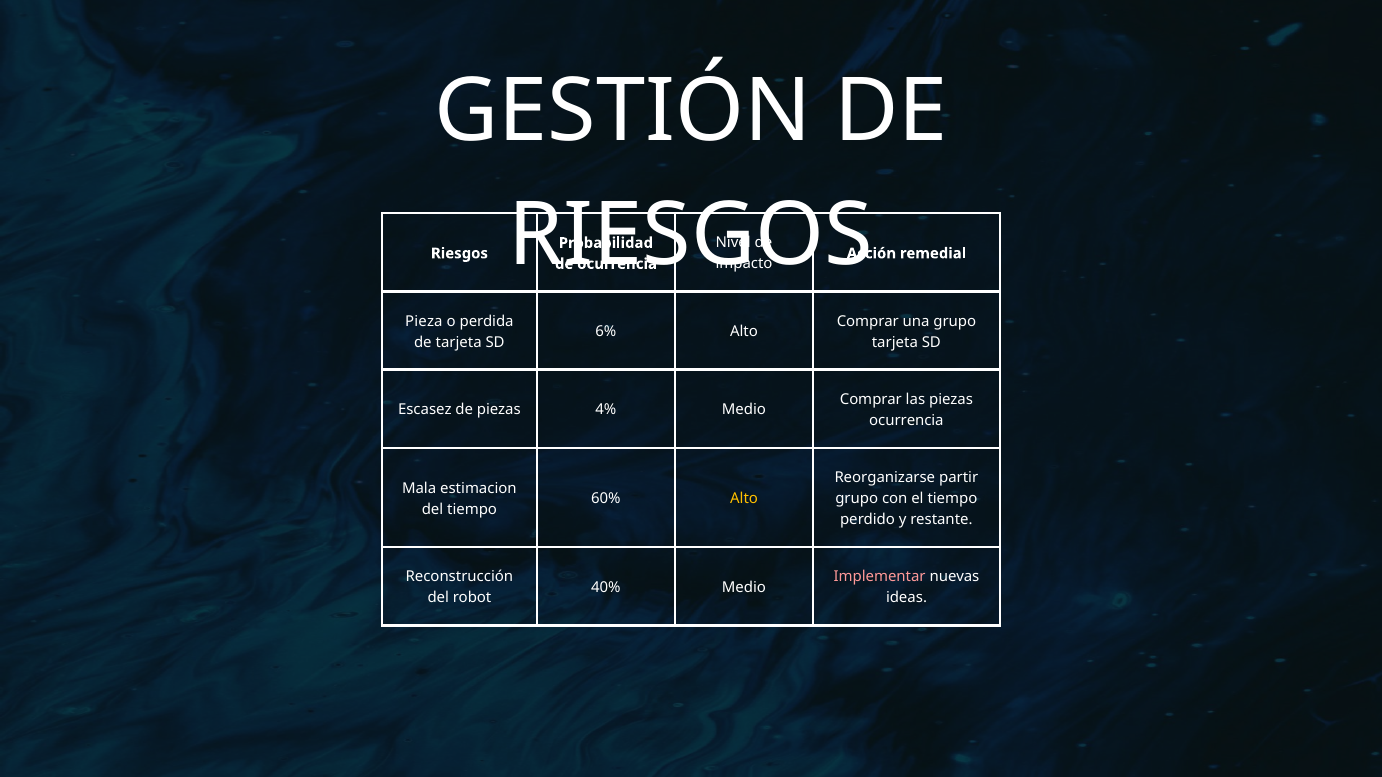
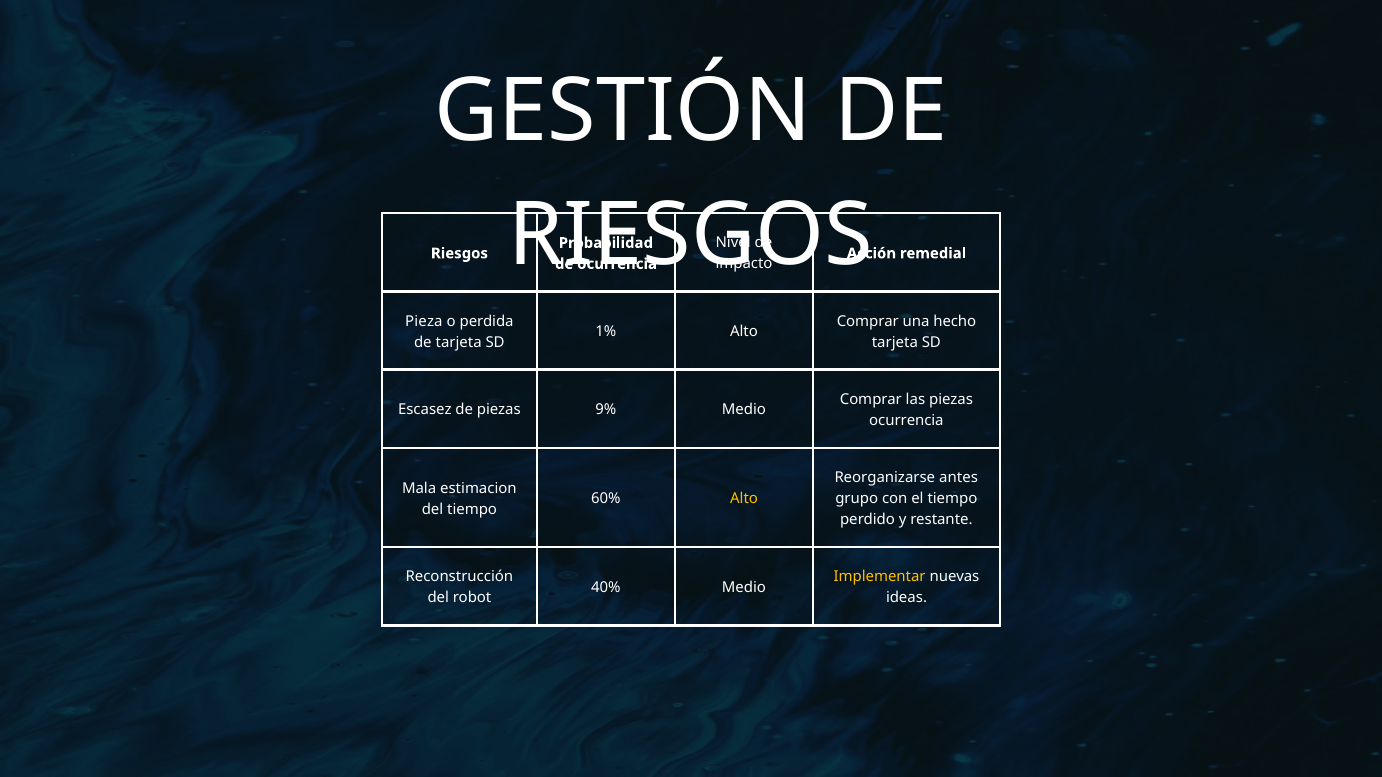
una grupo: grupo -> hecho (955, 321)
6%: 6% -> 1% (606, 332)
4%: 4% -> 9% (606, 410)
partir: partir -> antes (959, 478)
Implementar colour: pink -> yellow (880, 577)
